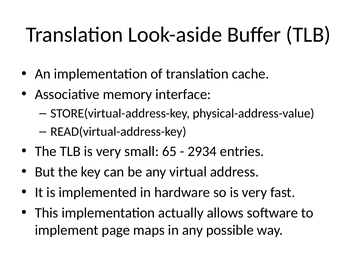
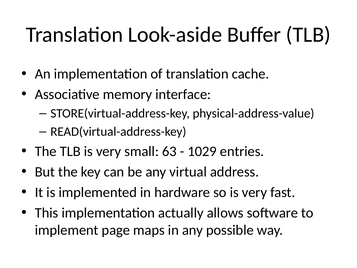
65: 65 -> 63 (169, 151)
2934: 2934 -> 1029 (202, 151)
